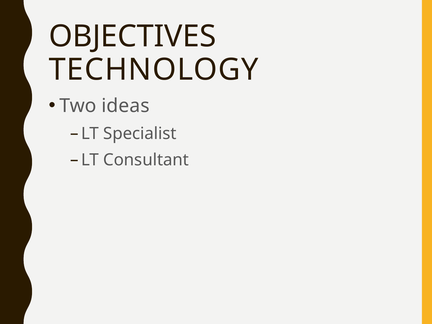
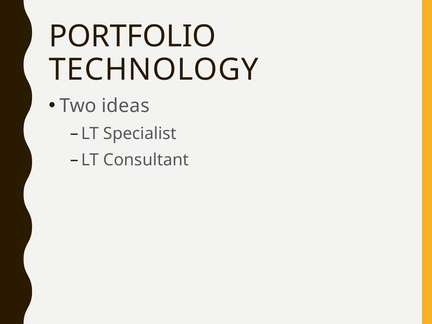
OBJECTIVES: OBJECTIVES -> PORTFOLIO (132, 37)
